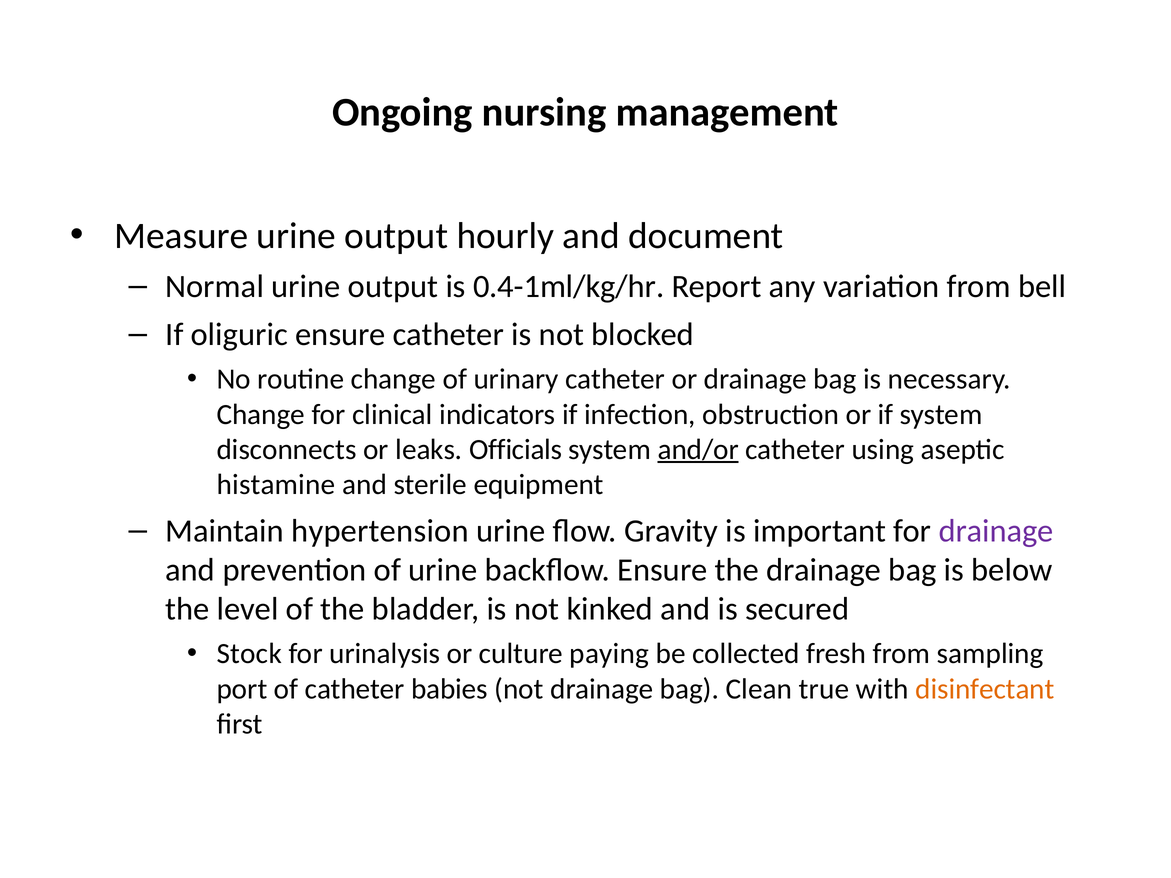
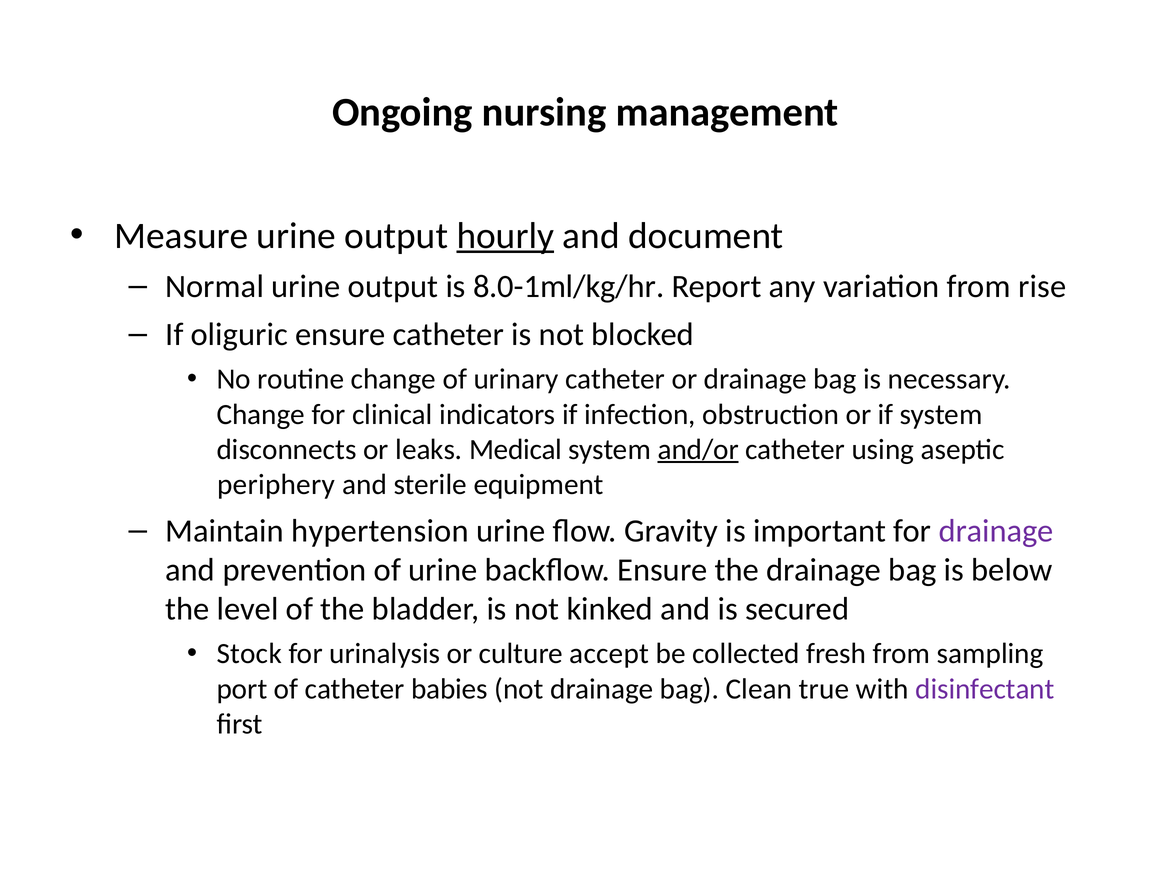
hourly underline: none -> present (505, 236)
0.4-1ml/kg/hr: 0.4-1ml/kg/hr -> 8.0-1ml/kg/hr (569, 287)
bell: bell -> rise (1042, 287)
Officials: Officials -> Medical (516, 450)
histamine: histamine -> periphery (276, 485)
paying: paying -> accept (609, 654)
disinfectant colour: orange -> purple (985, 689)
